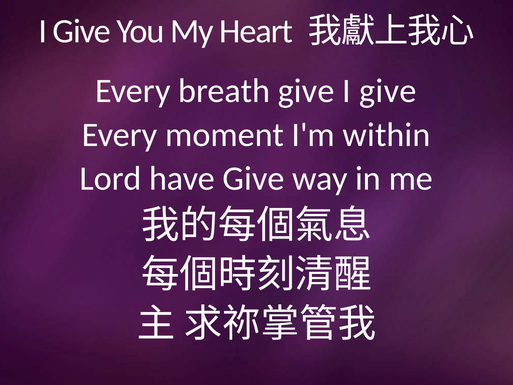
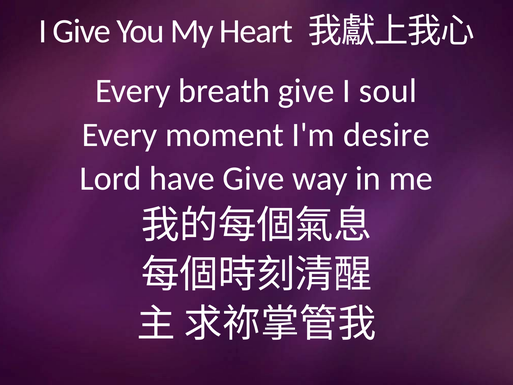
give: give -> soul (388, 91)
within: within -> desire (386, 135)
